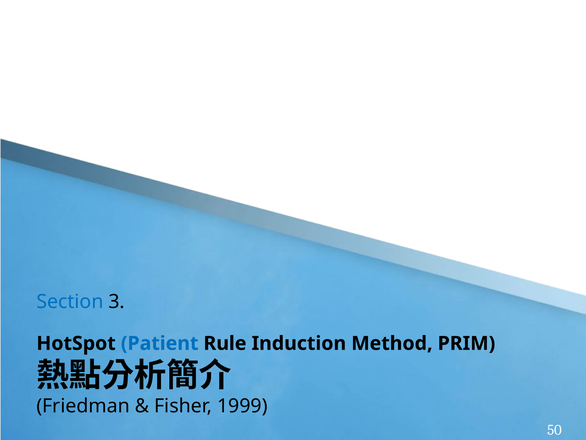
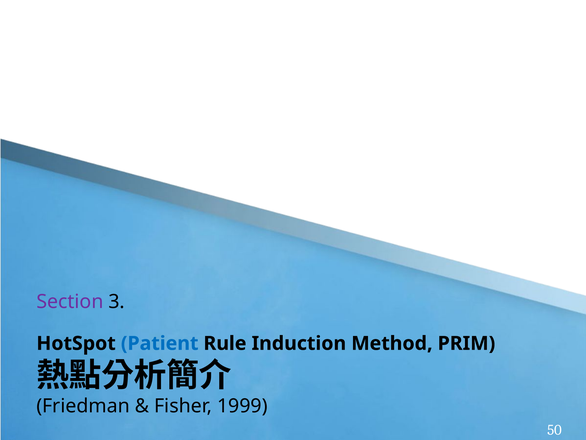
Section colour: blue -> purple (70, 301)
